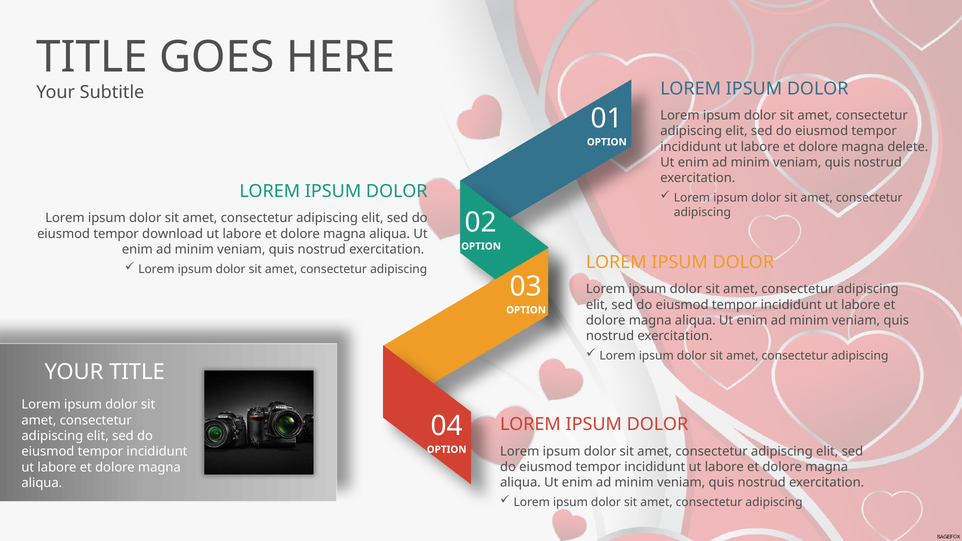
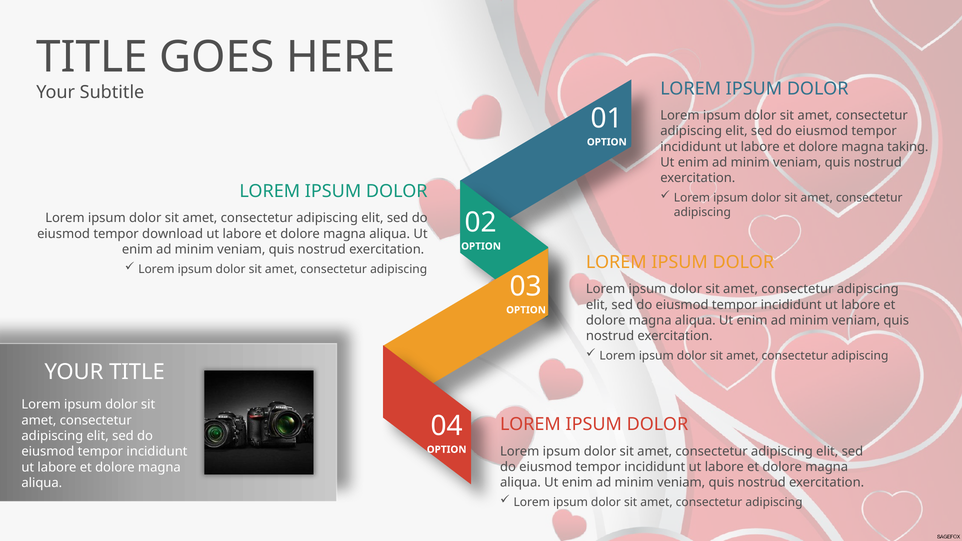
delete: delete -> taking (908, 147)
